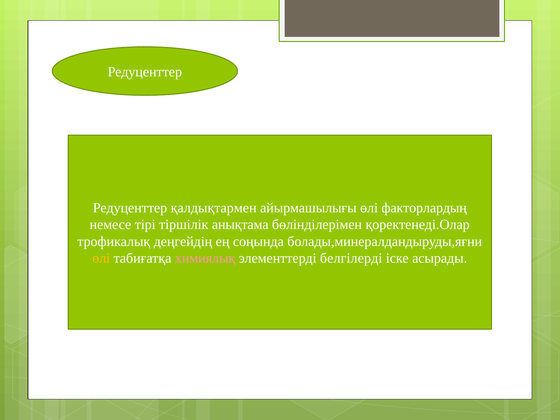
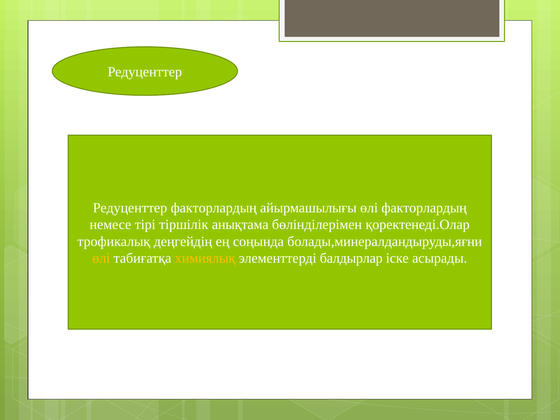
Редуценттер қалдықтармен: қалдықтармен -> факторлардың (214, 208)
химиялық colour: pink -> yellow (205, 258)
белгілерді: белгілерді -> балдырлар (351, 258)
